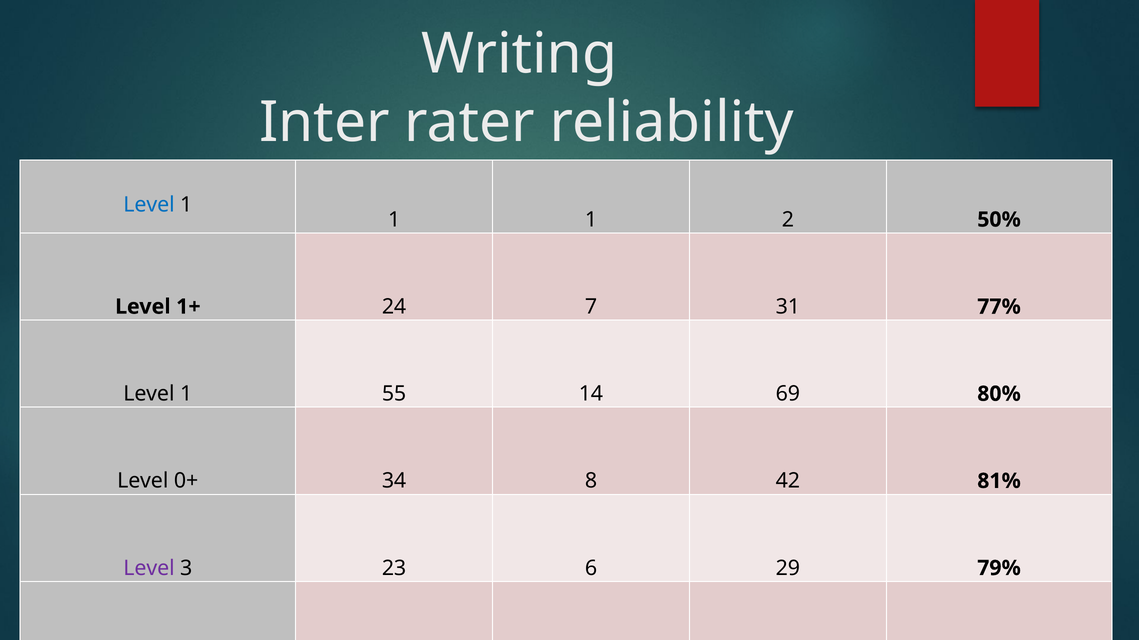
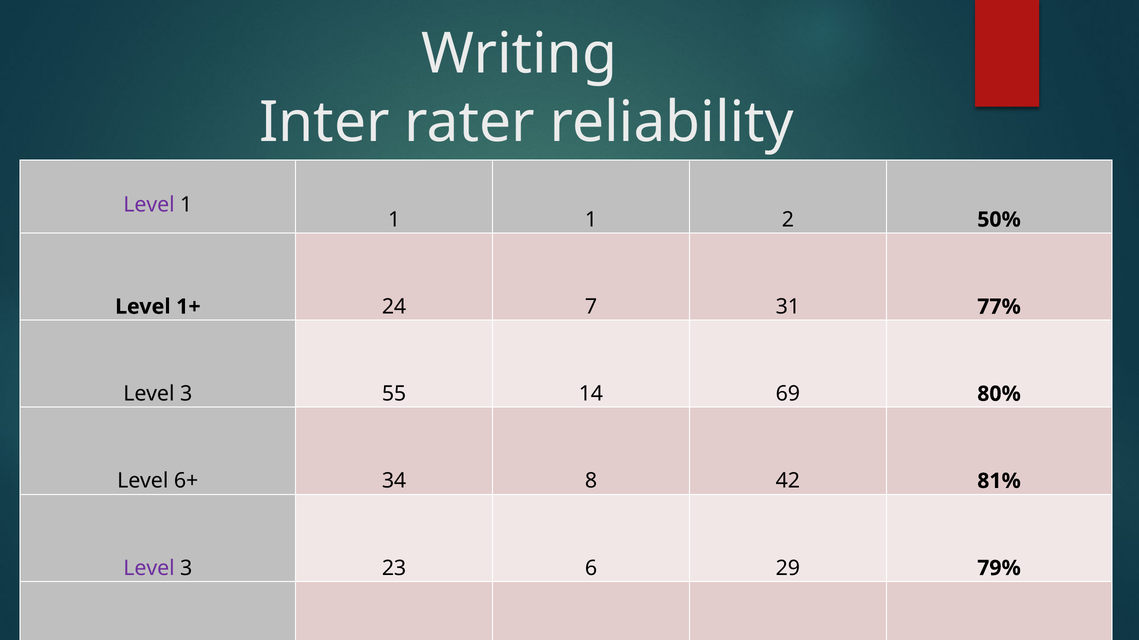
Level colour: blue -> purple (149, 205)
1: 1 -> 3 (186, 394)
0+: 0+ -> 6+ (186, 481)
